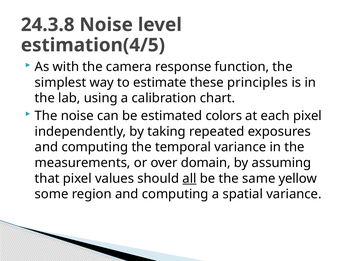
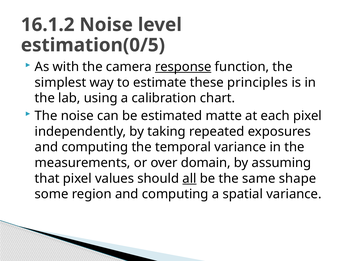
24.3.8: 24.3.8 -> 16.1.2 (48, 25)
estimation(4/5: estimation(4/5 -> estimation(0/5 (93, 45)
response underline: none -> present (183, 67)
colors: colors -> matte (224, 116)
yellow: yellow -> shape (298, 178)
